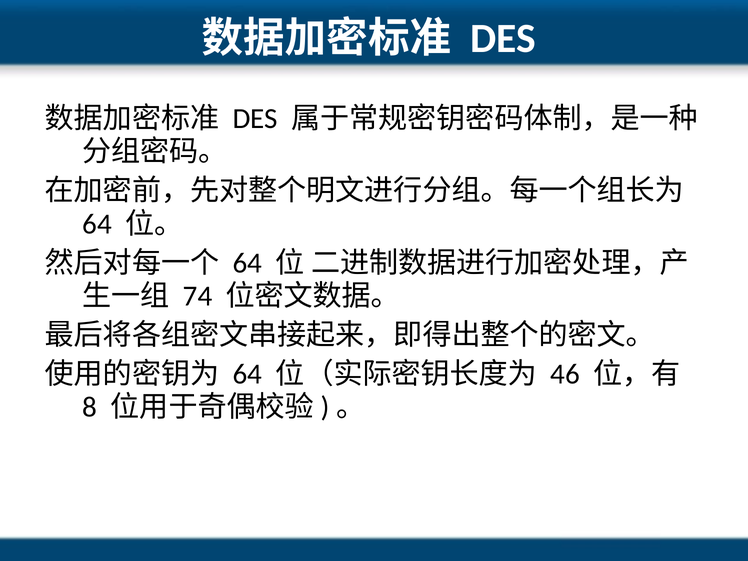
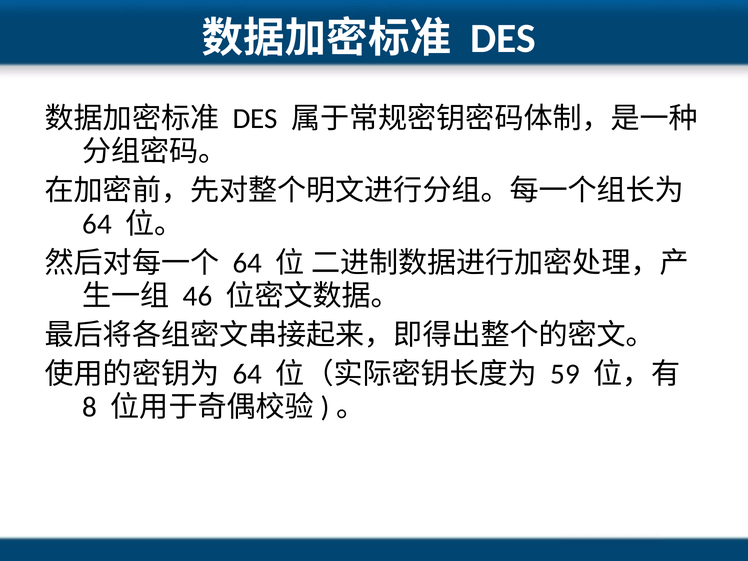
74: 74 -> 46 (198, 296)
46: 46 -> 59 (565, 374)
